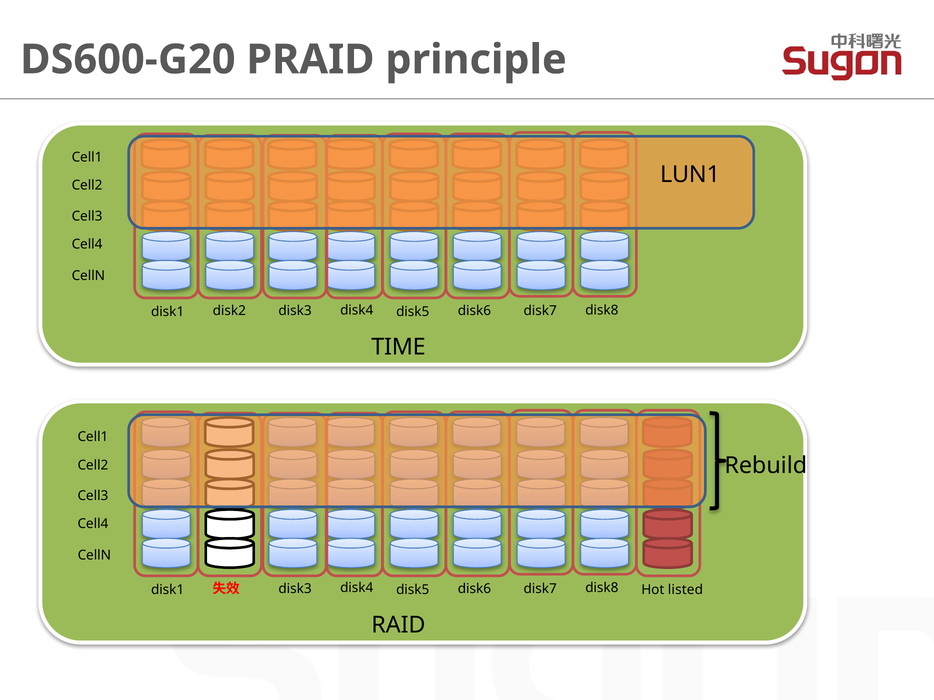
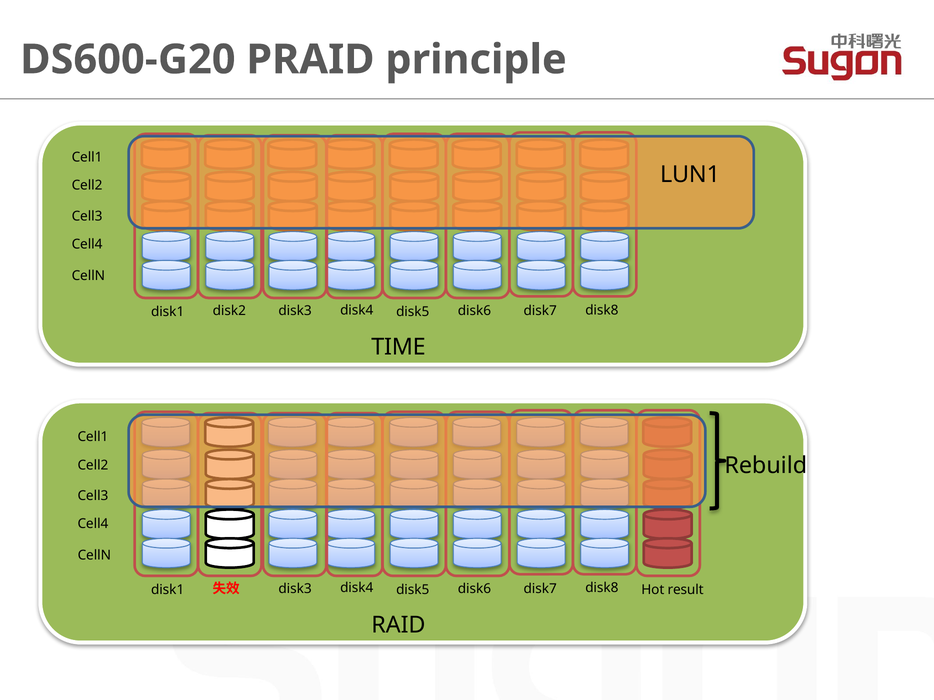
listed: listed -> result (686, 590)
